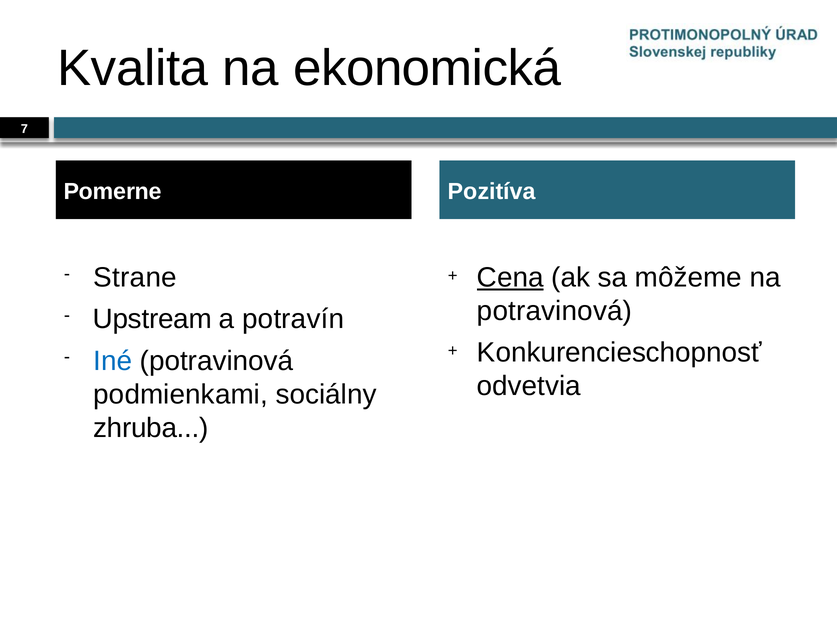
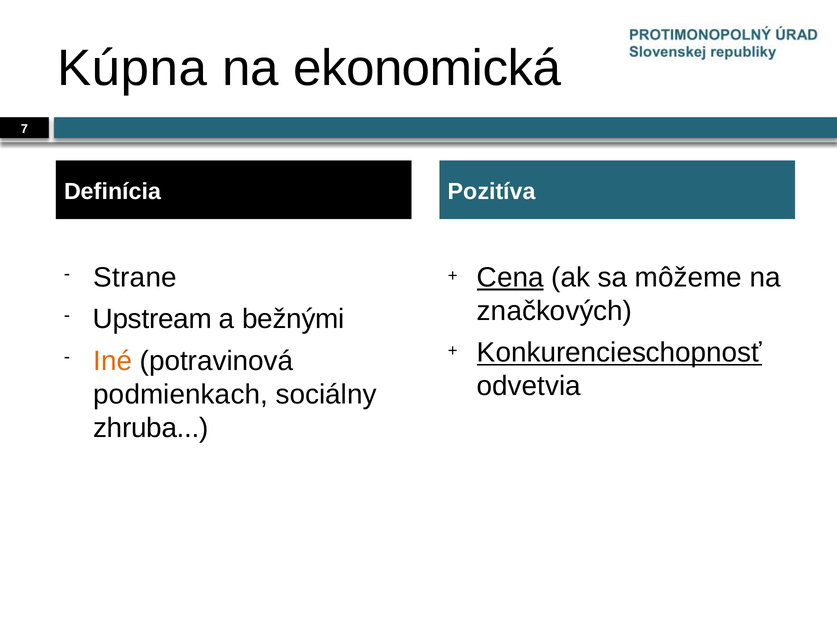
Kvalita: Kvalita -> Kúpna (132, 68)
Pomerne: Pomerne -> Definícia (113, 191)
potravinová: potravinová -> značkových (555, 311)
potravín: potravín -> bežnými (293, 319)
Konkurencieschopnosť underline: none -> present (619, 353)
Iné colour: blue -> orange (113, 361)
podmienkami: podmienkami -> podmienkach (181, 394)
